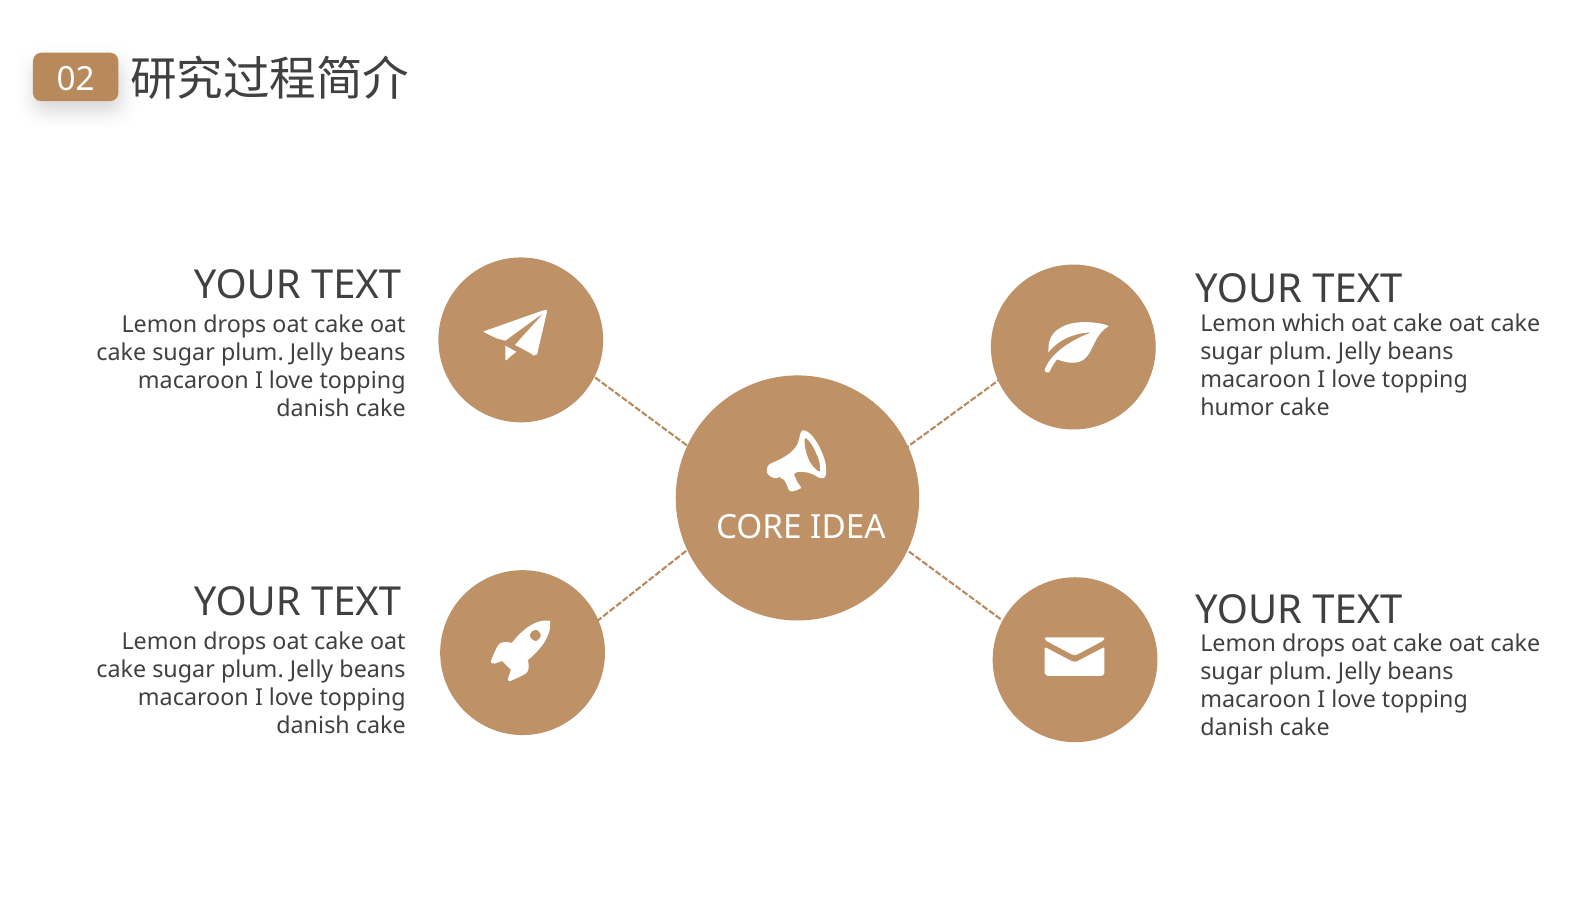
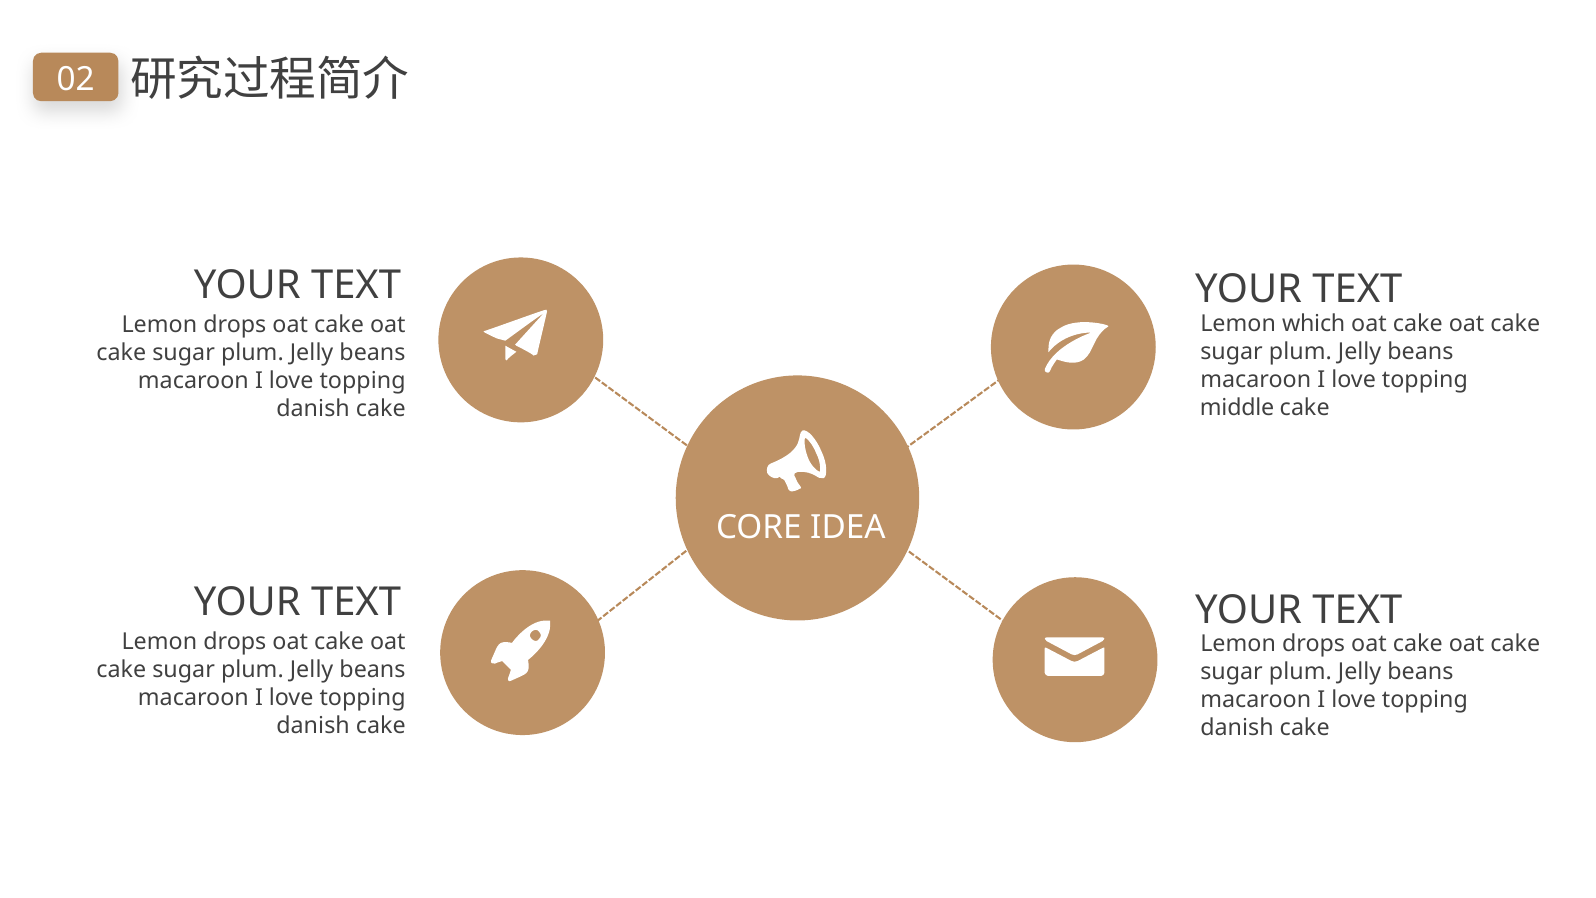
humor: humor -> middle (1237, 408)
